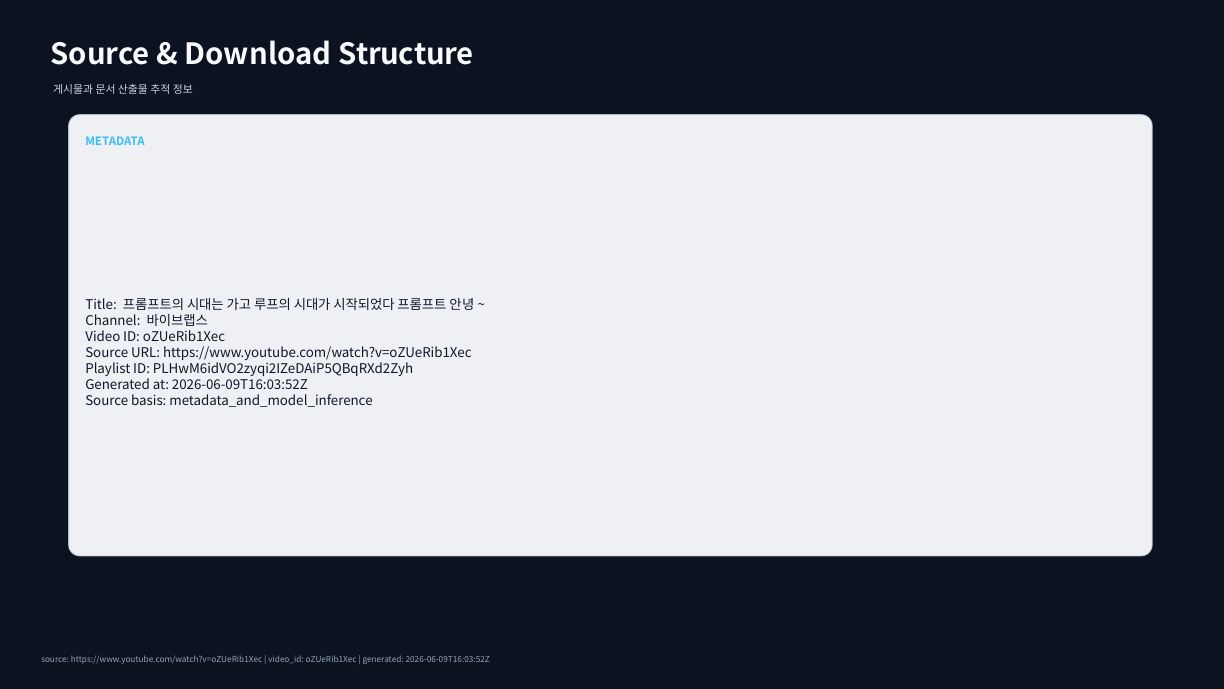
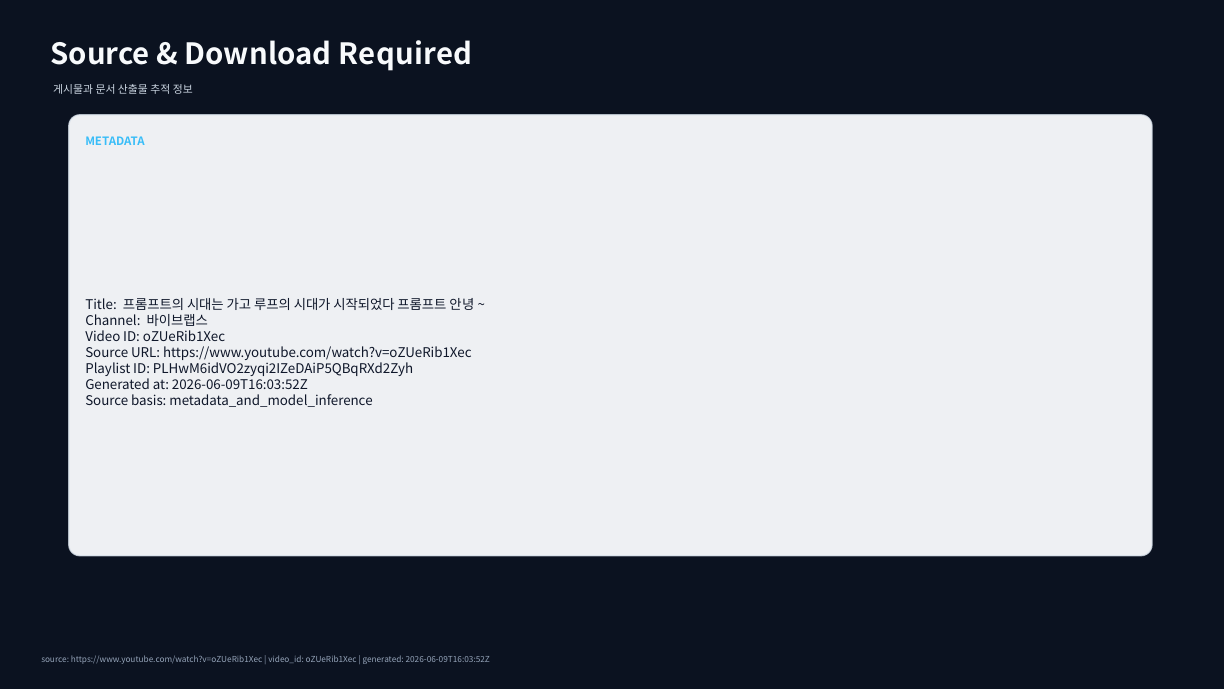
Structure: Structure -> Required (406, 55)
